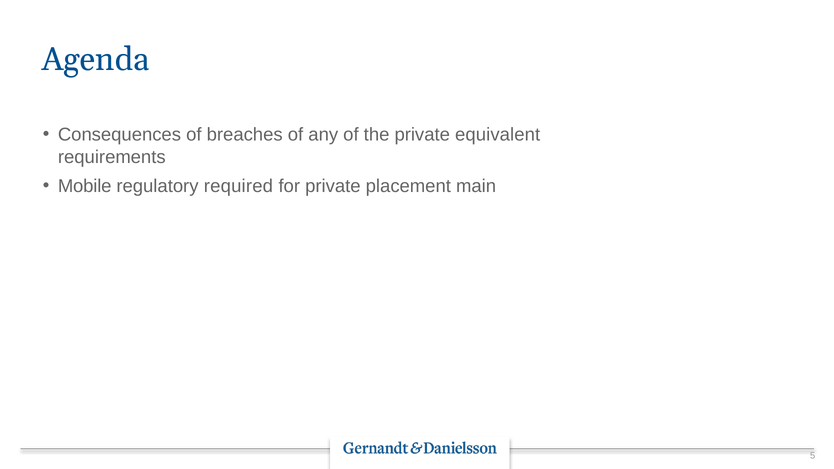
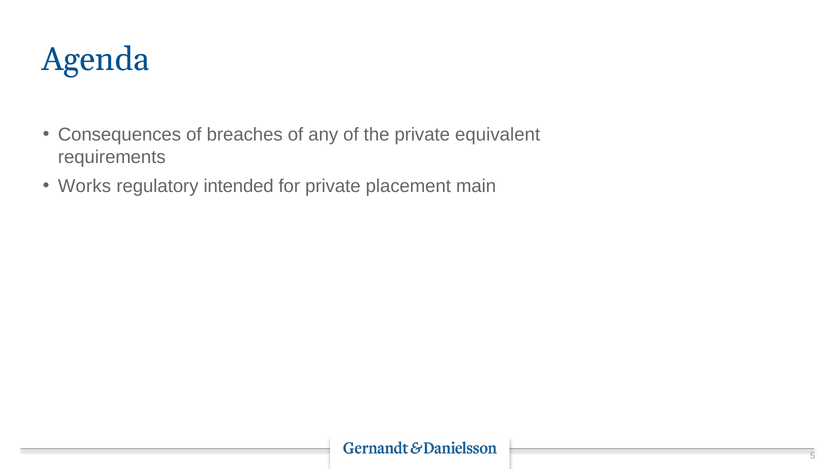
Mobile: Mobile -> Works (85, 186)
required: required -> intended (239, 186)
